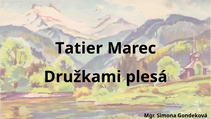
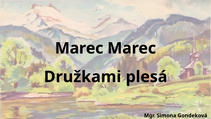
Tatier: Tatier -> Marec (79, 48)
